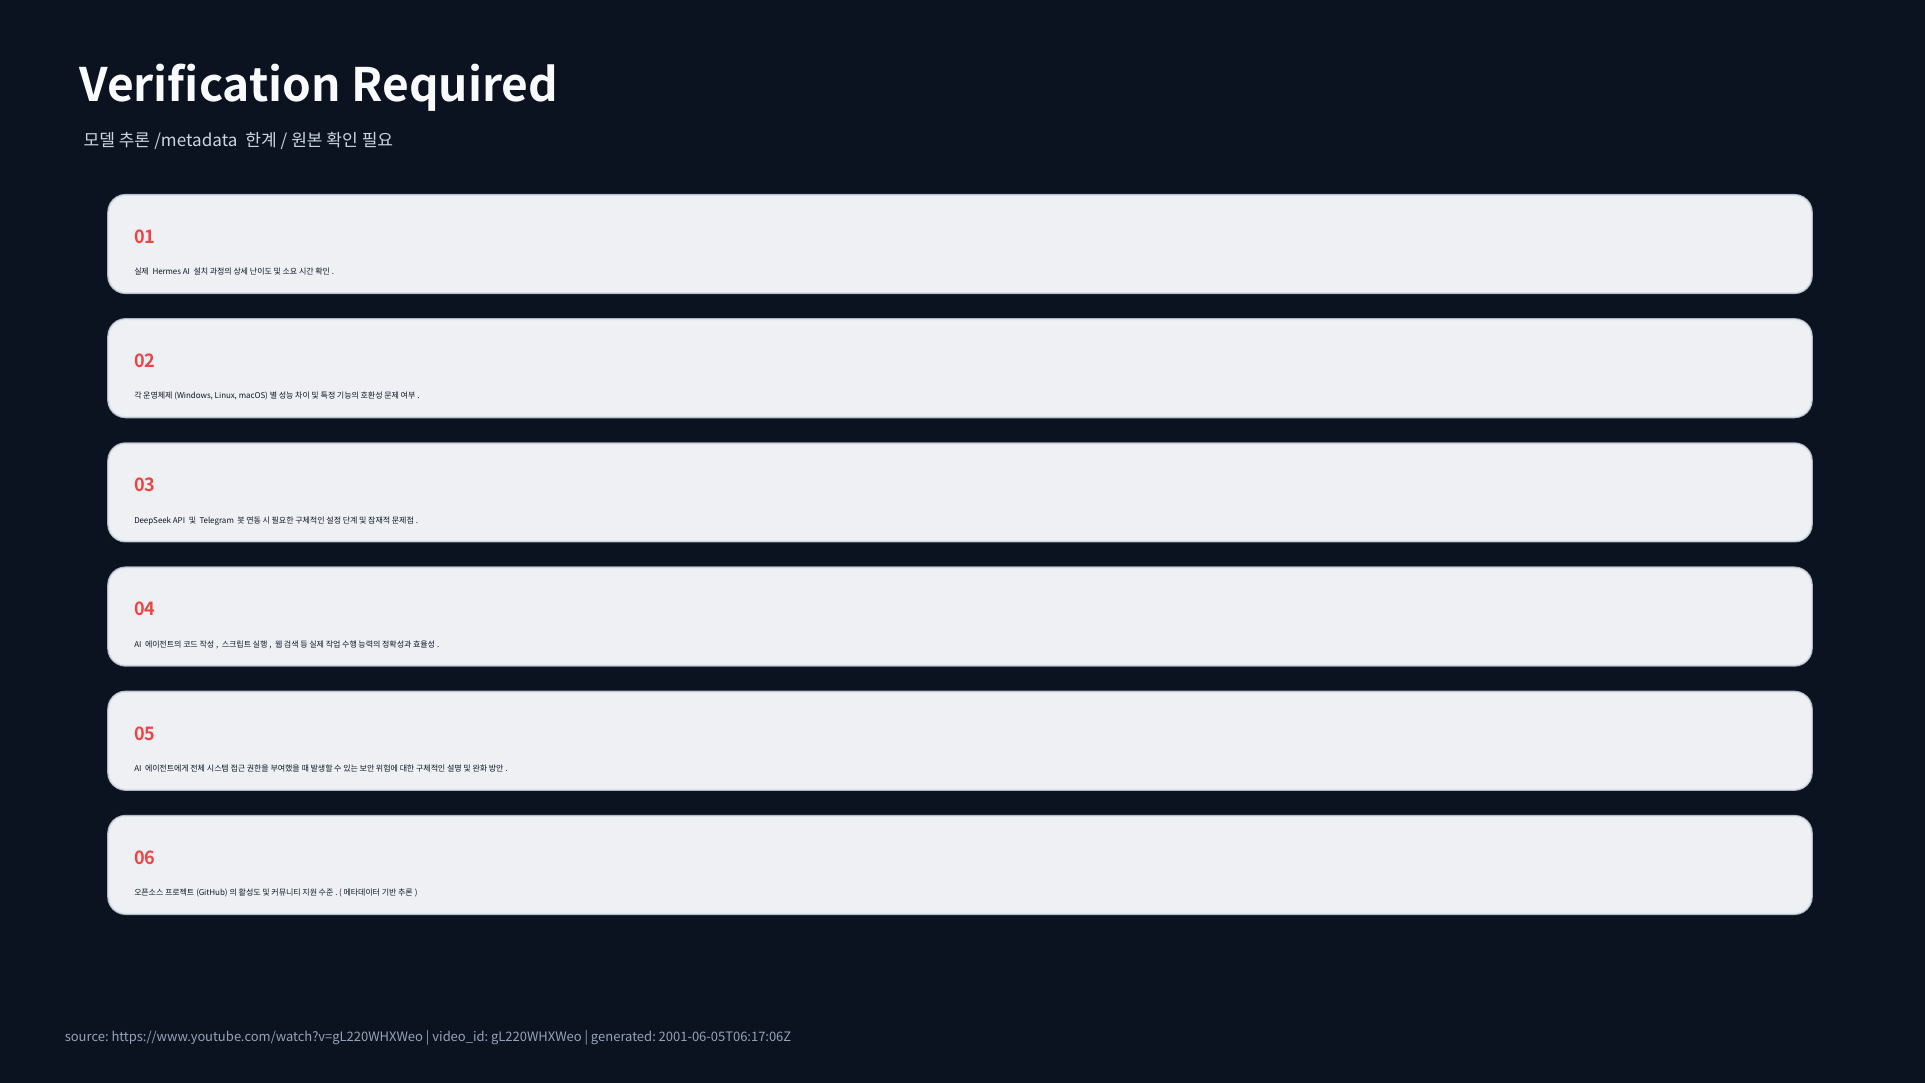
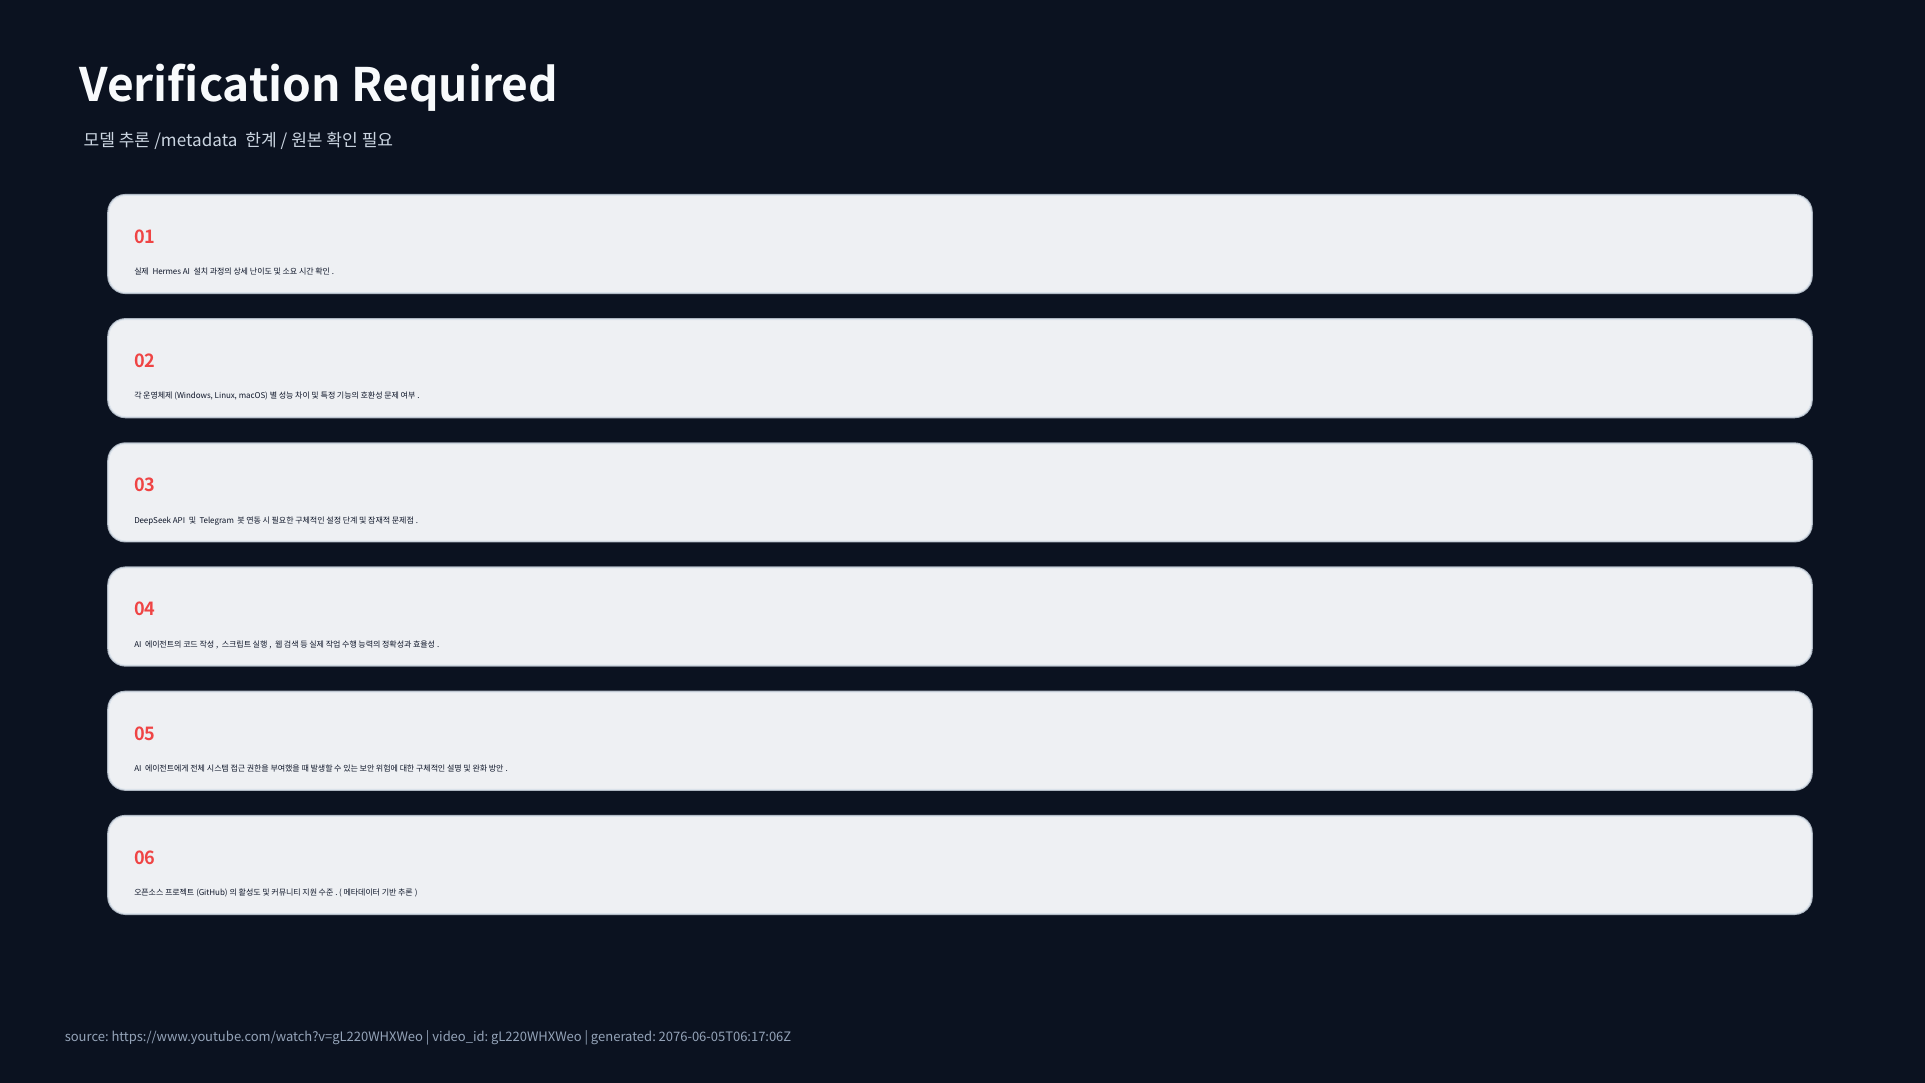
2001-06-05T06:17:06Z: 2001-06-05T06:17:06Z -> 2076-06-05T06:17:06Z (725, 1037)
